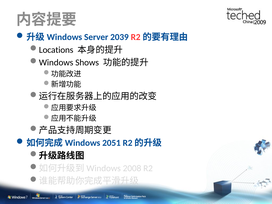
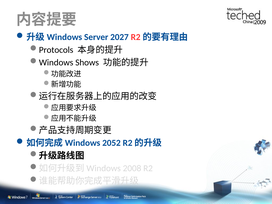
2039: 2039 -> 2027 (119, 37)
Locations: Locations -> Protocols (56, 50)
2051: 2051 -> 2052 (111, 143)
